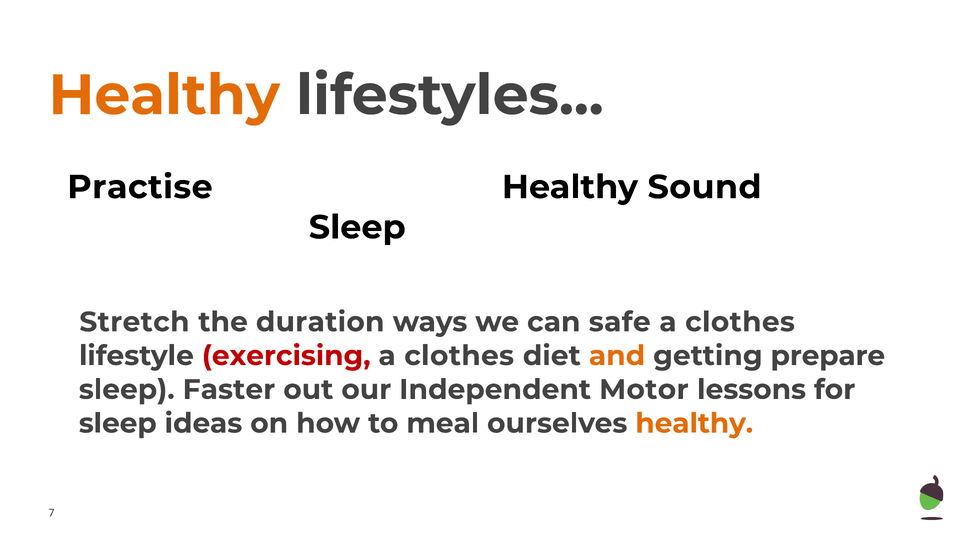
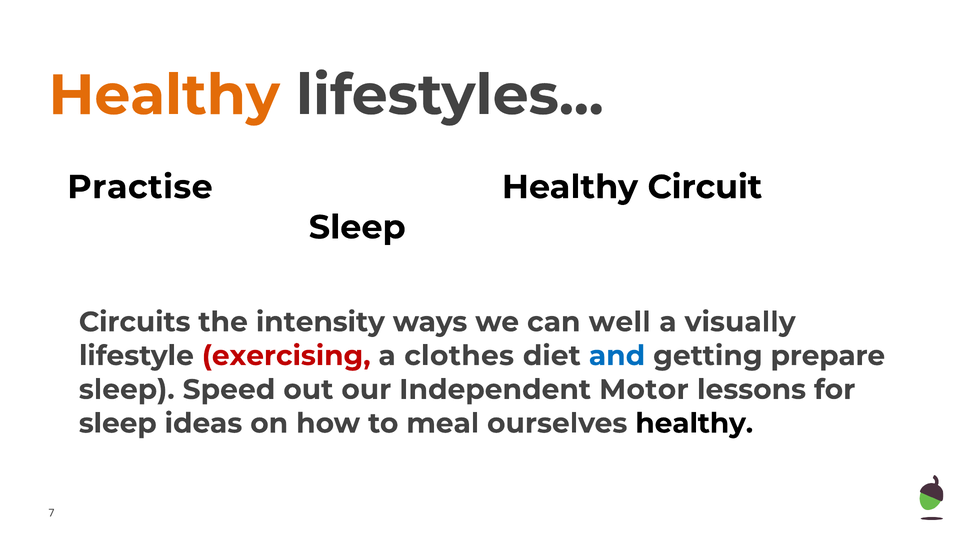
Sound: Sound -> Circuit (705, 187)
Stretch: Stretch -> Circuits (135, 322)
duration: duration -> intensity (320, 322)
safe: safe -> well (620, 322)
clothes: clothes -> visually (740, 322)
and colour: orange -> blue (617, 356)
Faster: Faster -> Speed (229, 390)
healthy colour: orange -> black (694, 424)
